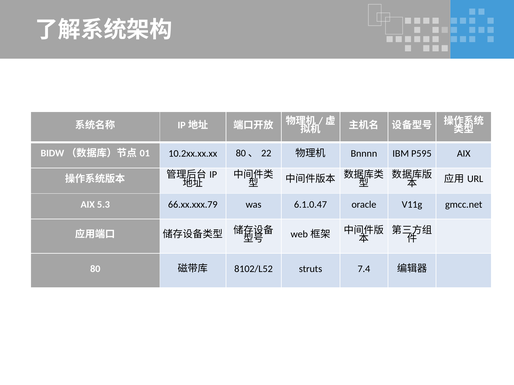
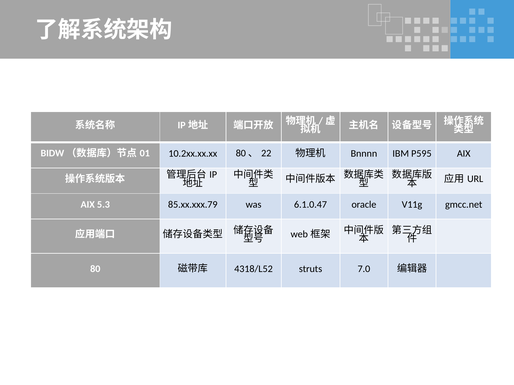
66.xx.xxx.79: 66.xx.xxx.79 -> 85.xx.xxx.79 (193, 205)
8102/L52: 8102/L52 -> 4318/L52 (254, 269)
7.4: 7.4 -> 7.0 (364, 269)
